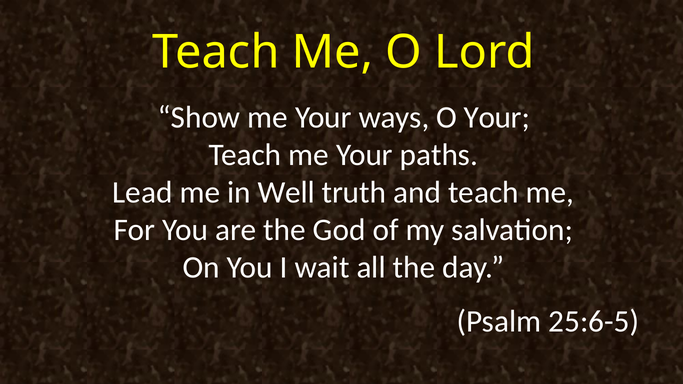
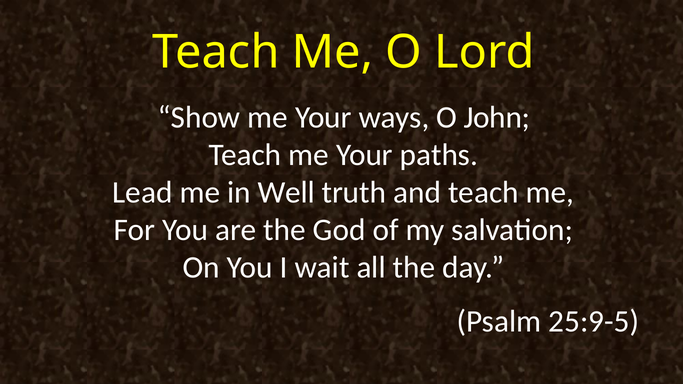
O Your: Your -> John (497, 117)
25:6-5: 25:6-5 -> 25:9-5 (594, 321)
